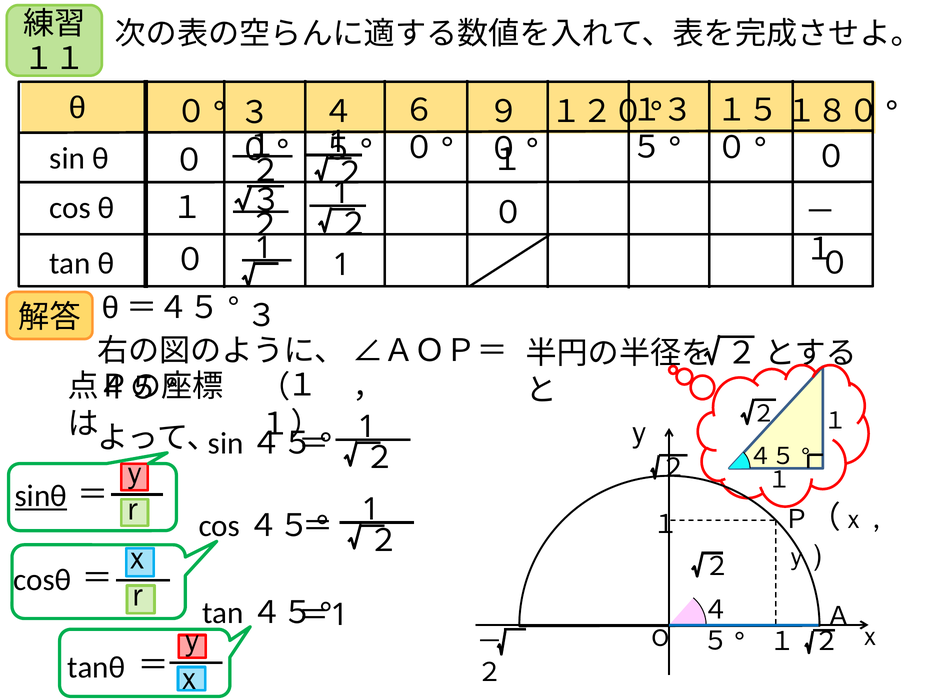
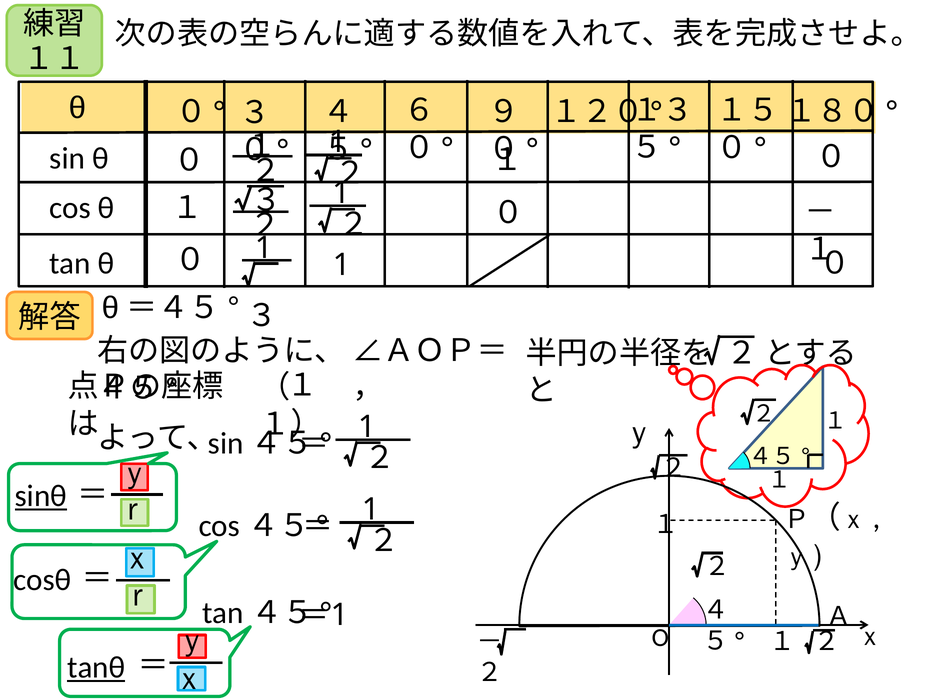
tanθ underline: none -> present (96, 668)
